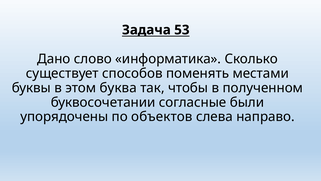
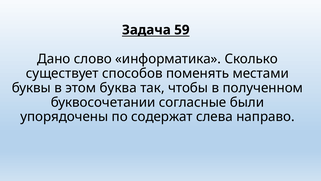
53: 53 -> 59 (182, 30)
объектов: объектов -> содержат (162, 117)
